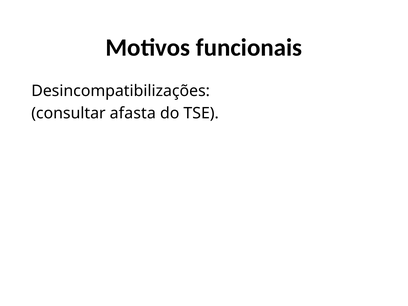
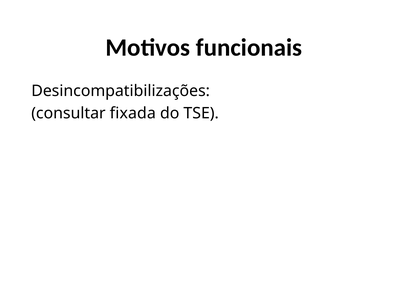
afasta: afasta -> fixada (133, 113)
